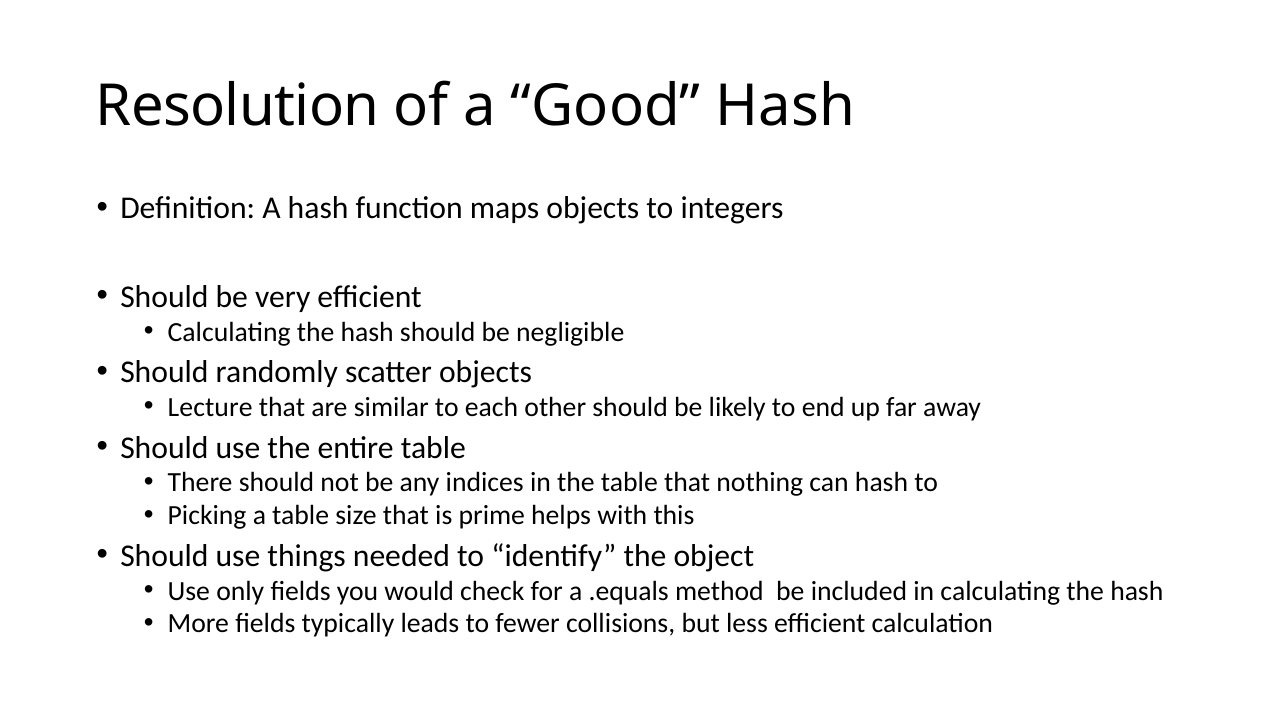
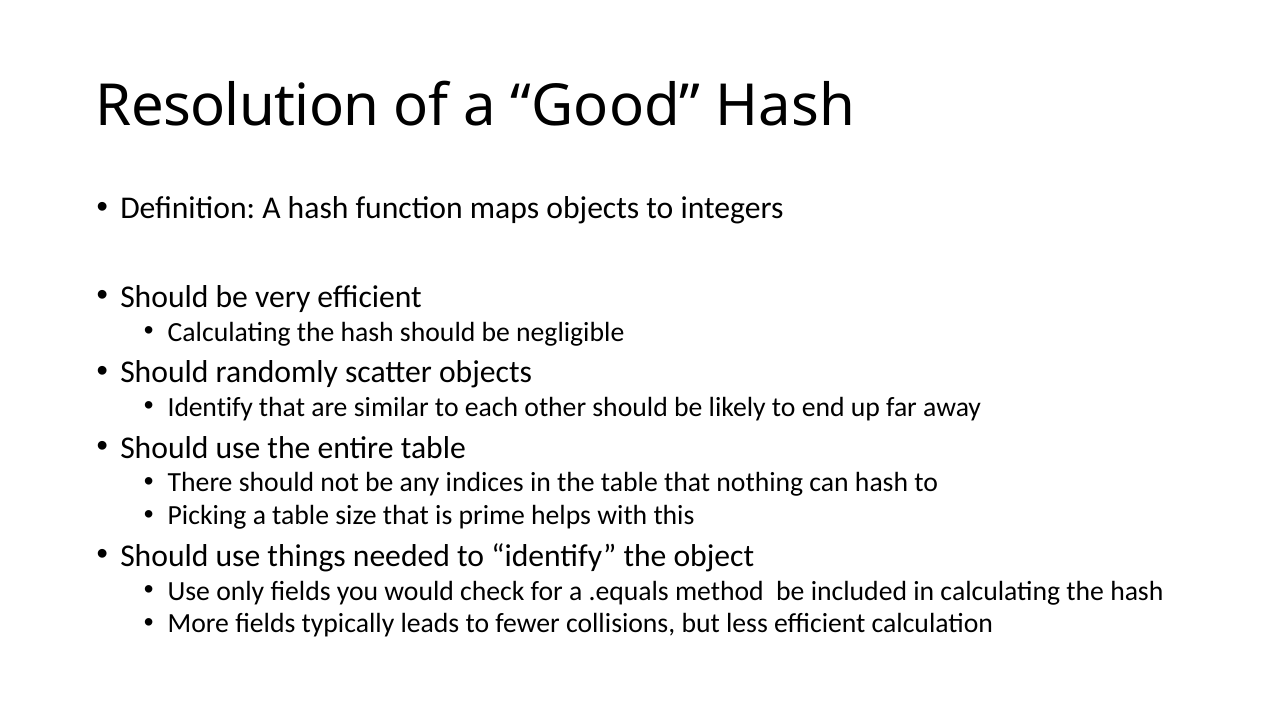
Lecture: Lecture -> Identify (210, 407)
